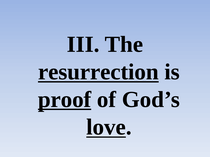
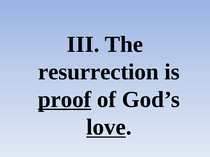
resurrection underline: present -> none (98, 72)
